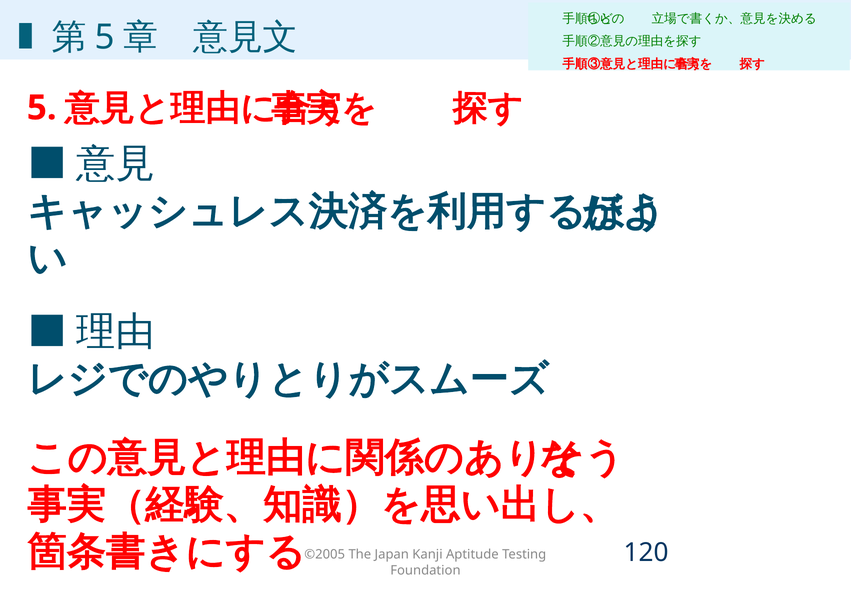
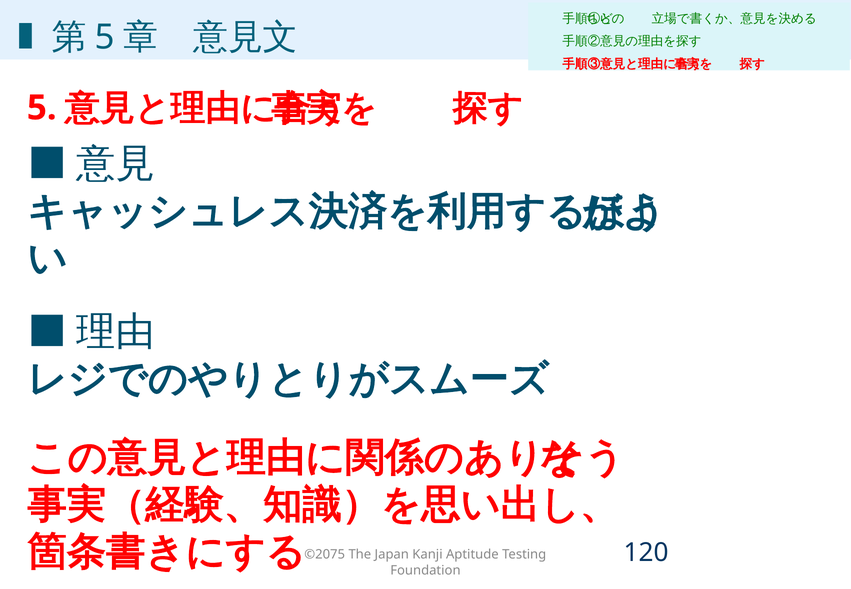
©2005: ©2005 -> ©2075 (325, 555)
